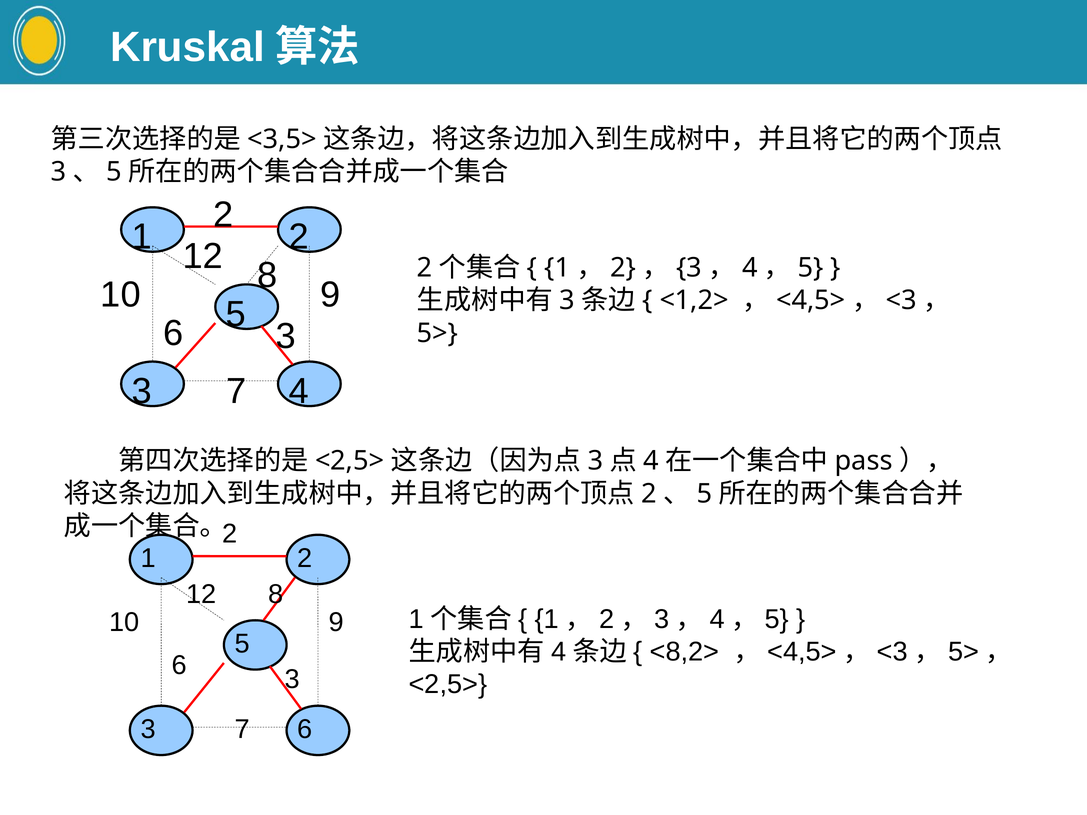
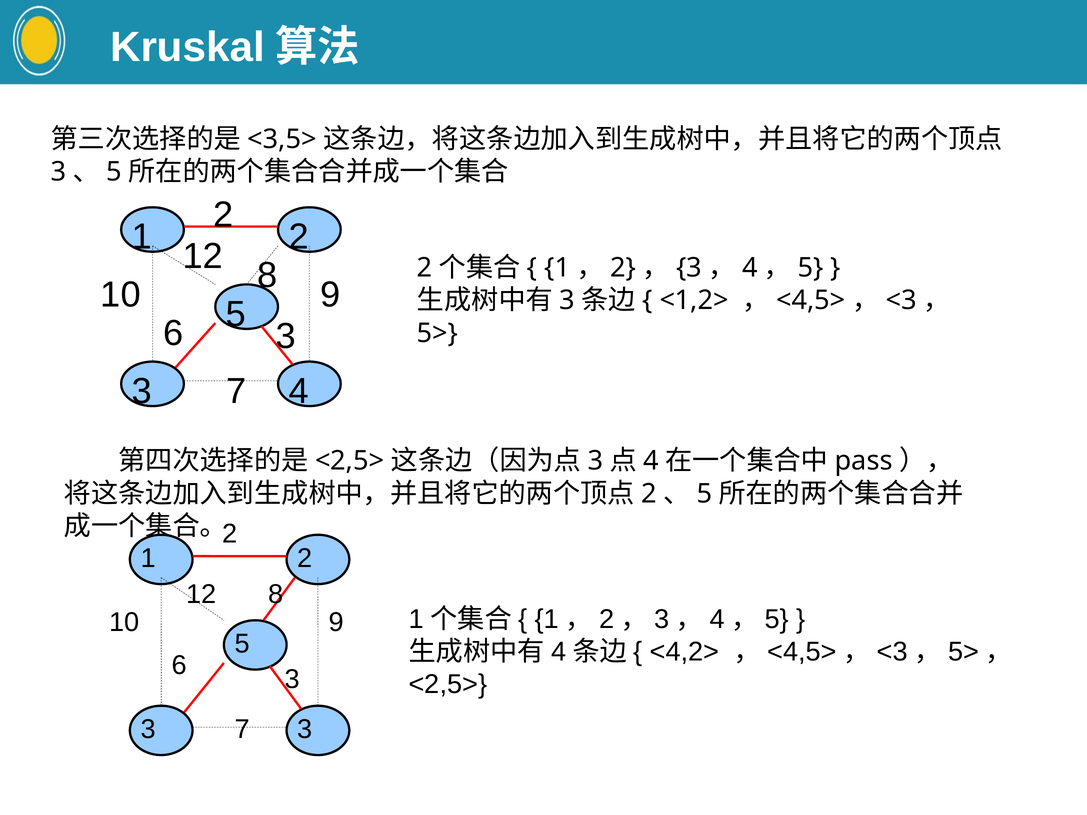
<8,2>: <8,2> -> <4,2> (685, 652)
3 6: 6 -> 3 (305, 729)
